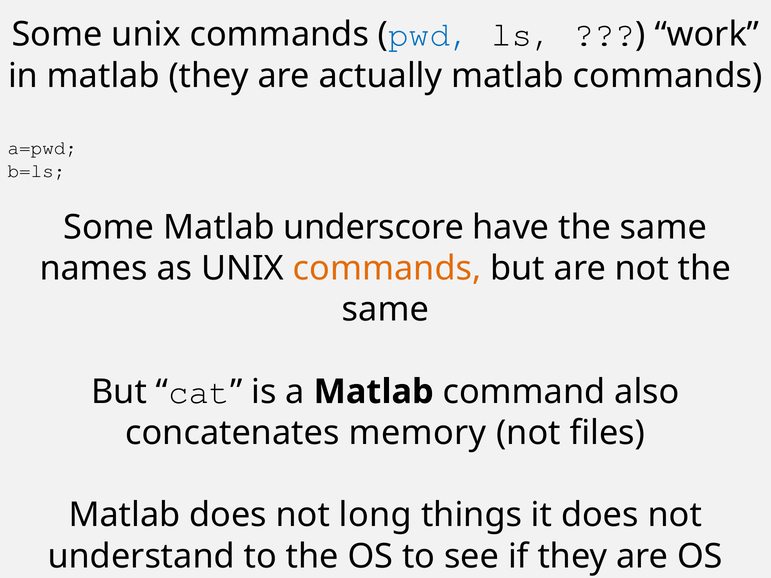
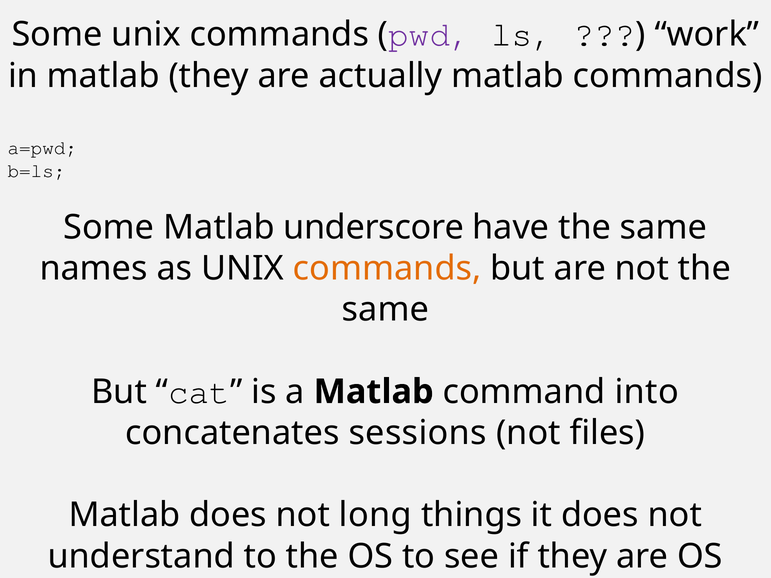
pwd colour: blue -> purple (430, 35)
also: also -> into (647, 392)
memory: memory -> sessions (418, 433)
